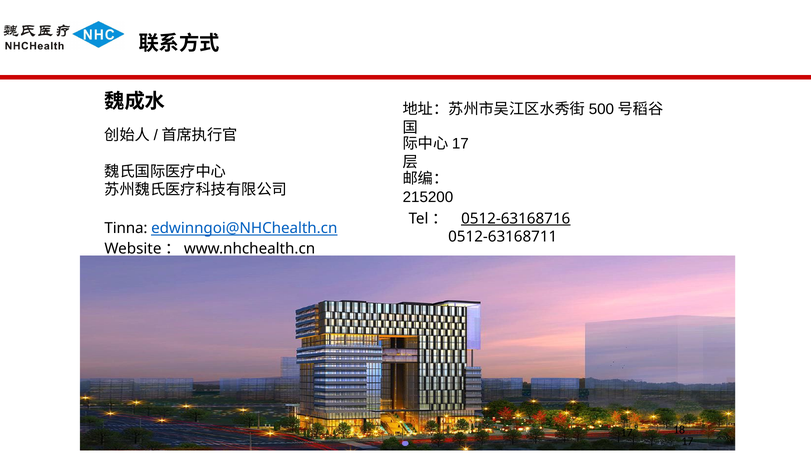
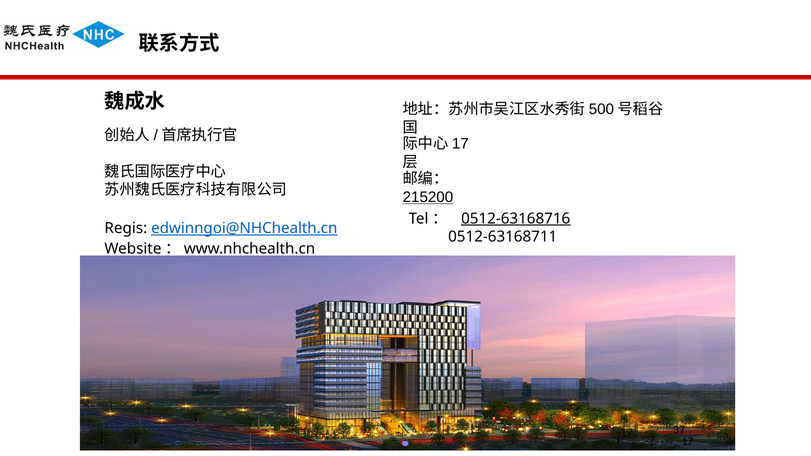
215200 underline: none -> present (428, 197)
Tinna: Tinna -> Regis (126, 228)
18: 18 -> 37 (679, 430)
